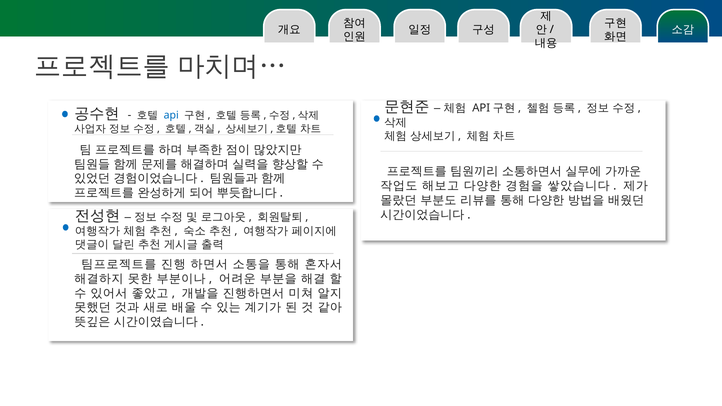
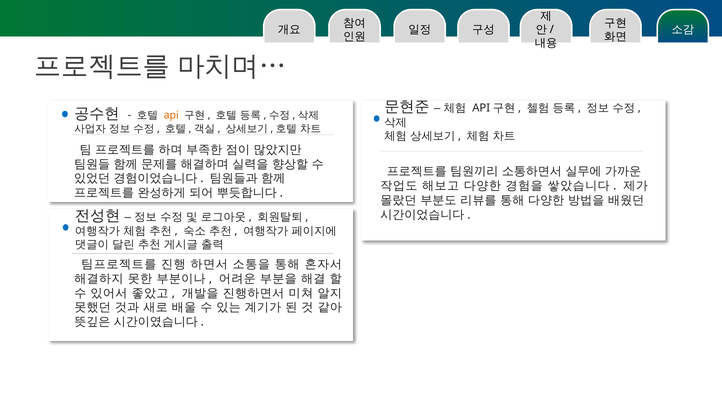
api colour: blue -> orange (171, 116)
